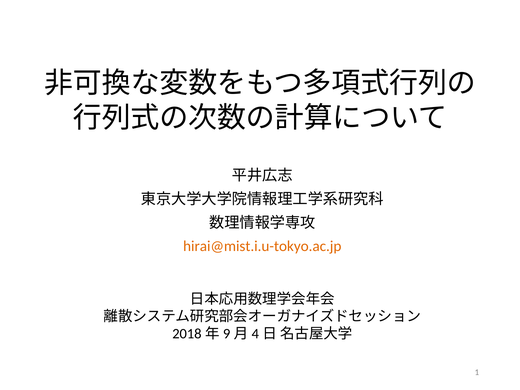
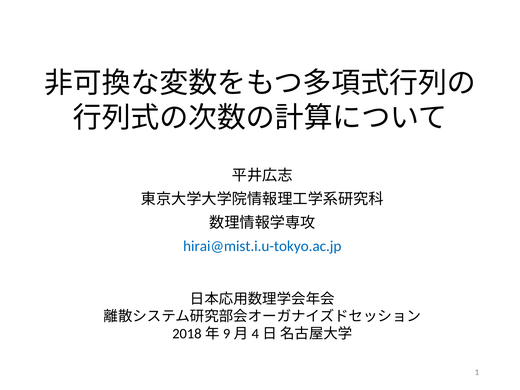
hirai@mist.i.u-tokyo.ac.jp colour: orange -> blue (262, 246)
